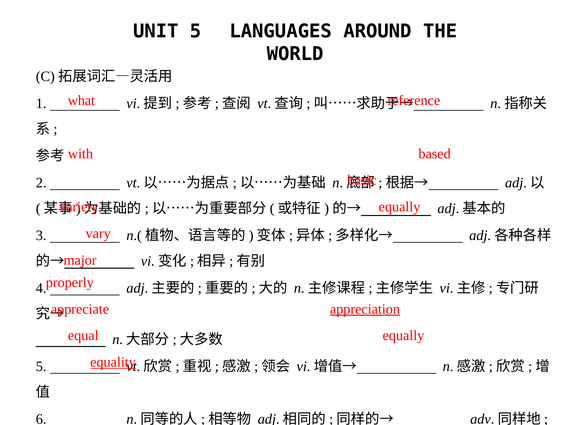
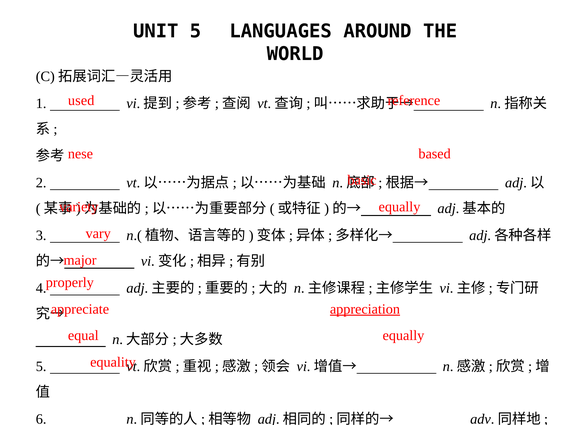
what: what -> used (81, 100)
with: with -> nese (80, 154)
equality underline: present -> none (113, 362)
